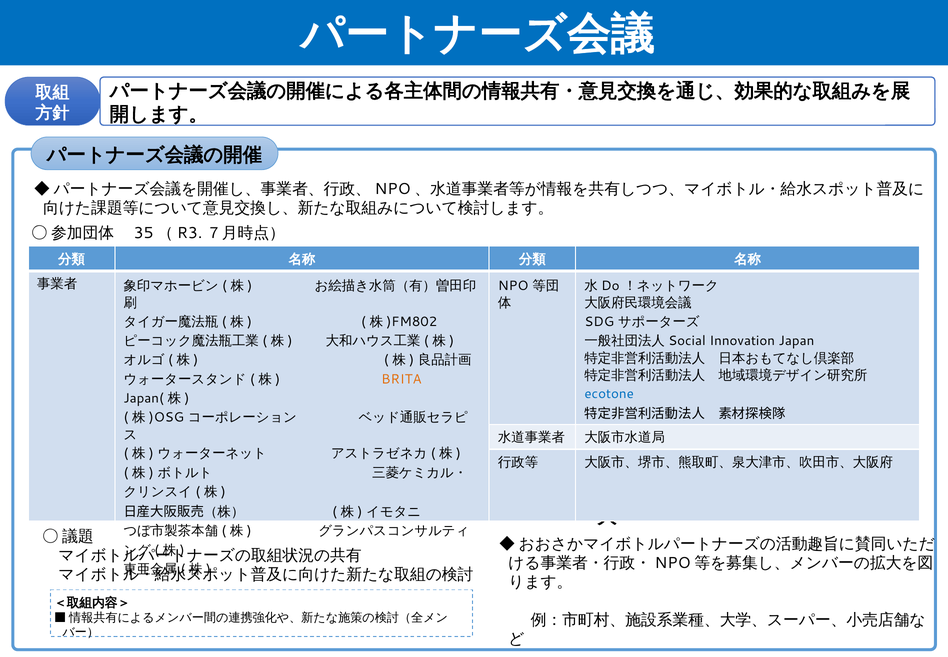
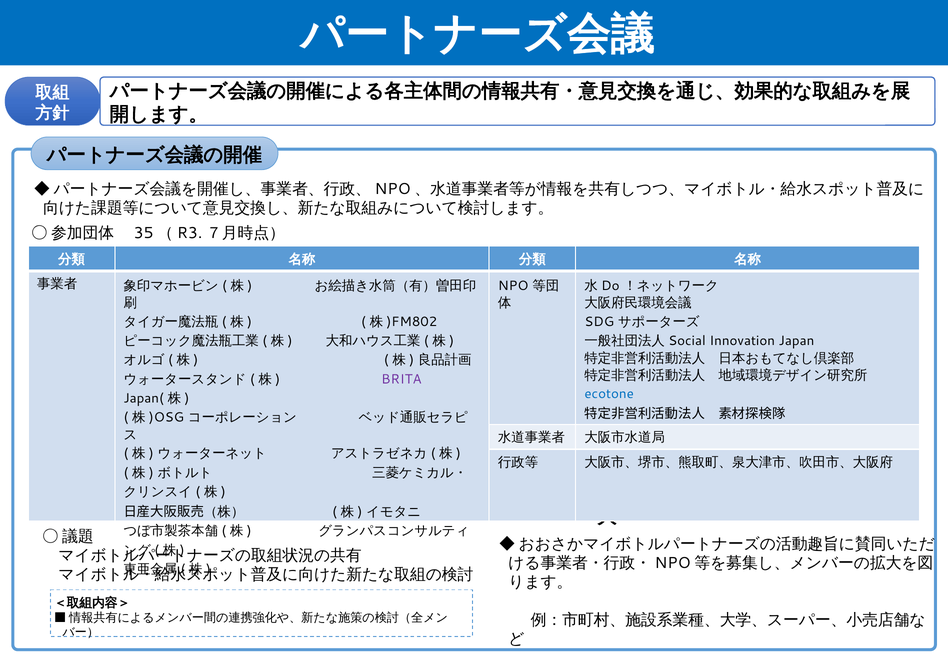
BRITA colour: orange -> purple (401, 379)
